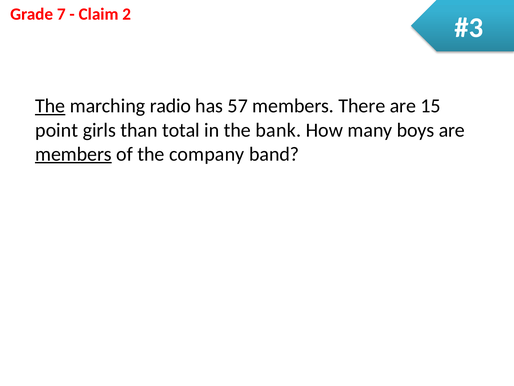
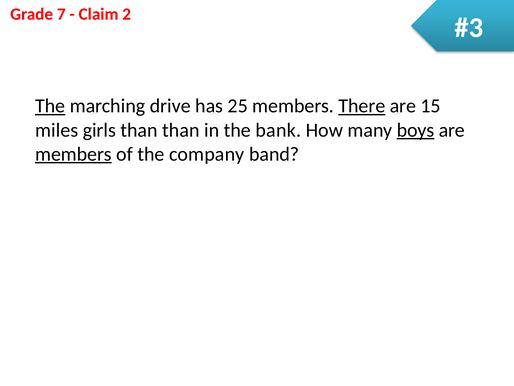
radio: radio -> drive (170, 106)
57: 57 -> 25 (238, 106)
There underline: none -> present (362, 106)
point: point -> miles (57, 130)
than total: total -> than (181, 130)
boys underline: none -> present (416, 130)
